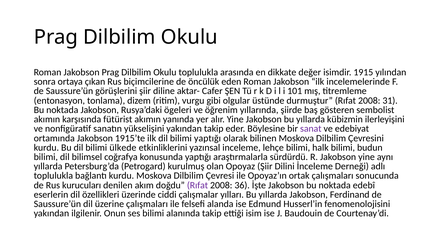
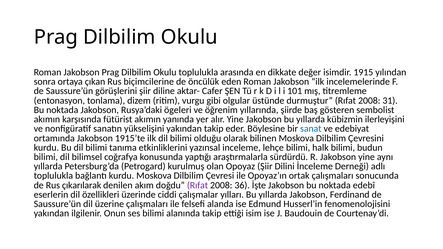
sanat colour: purple -> blue (311, 129)
bilimi yaptığı: yaptığı -> olduğu (208, 138)
ülkede: ülkede -> tanıma (123, 148)
kurucuları: kurucuları -> çıkarılarak (82, 185)
